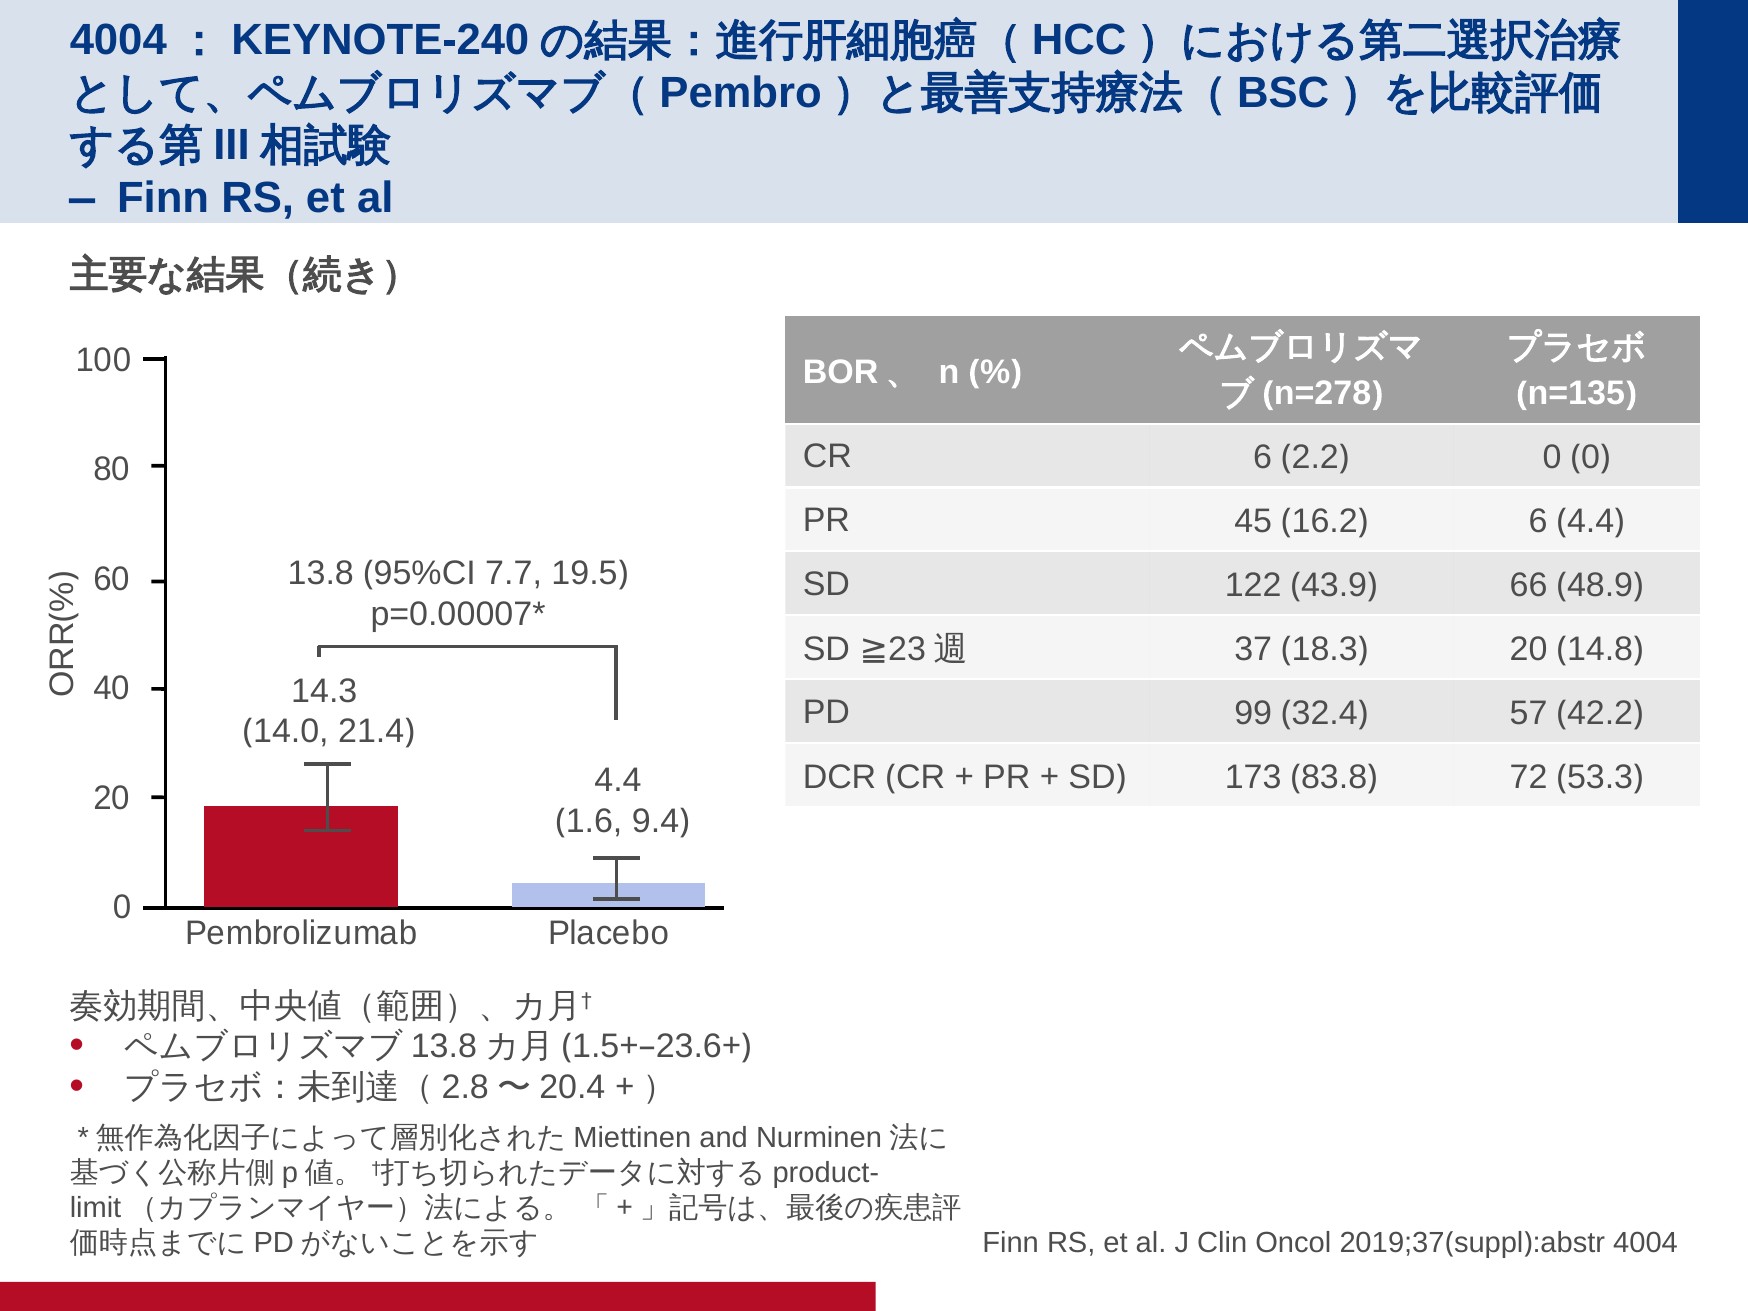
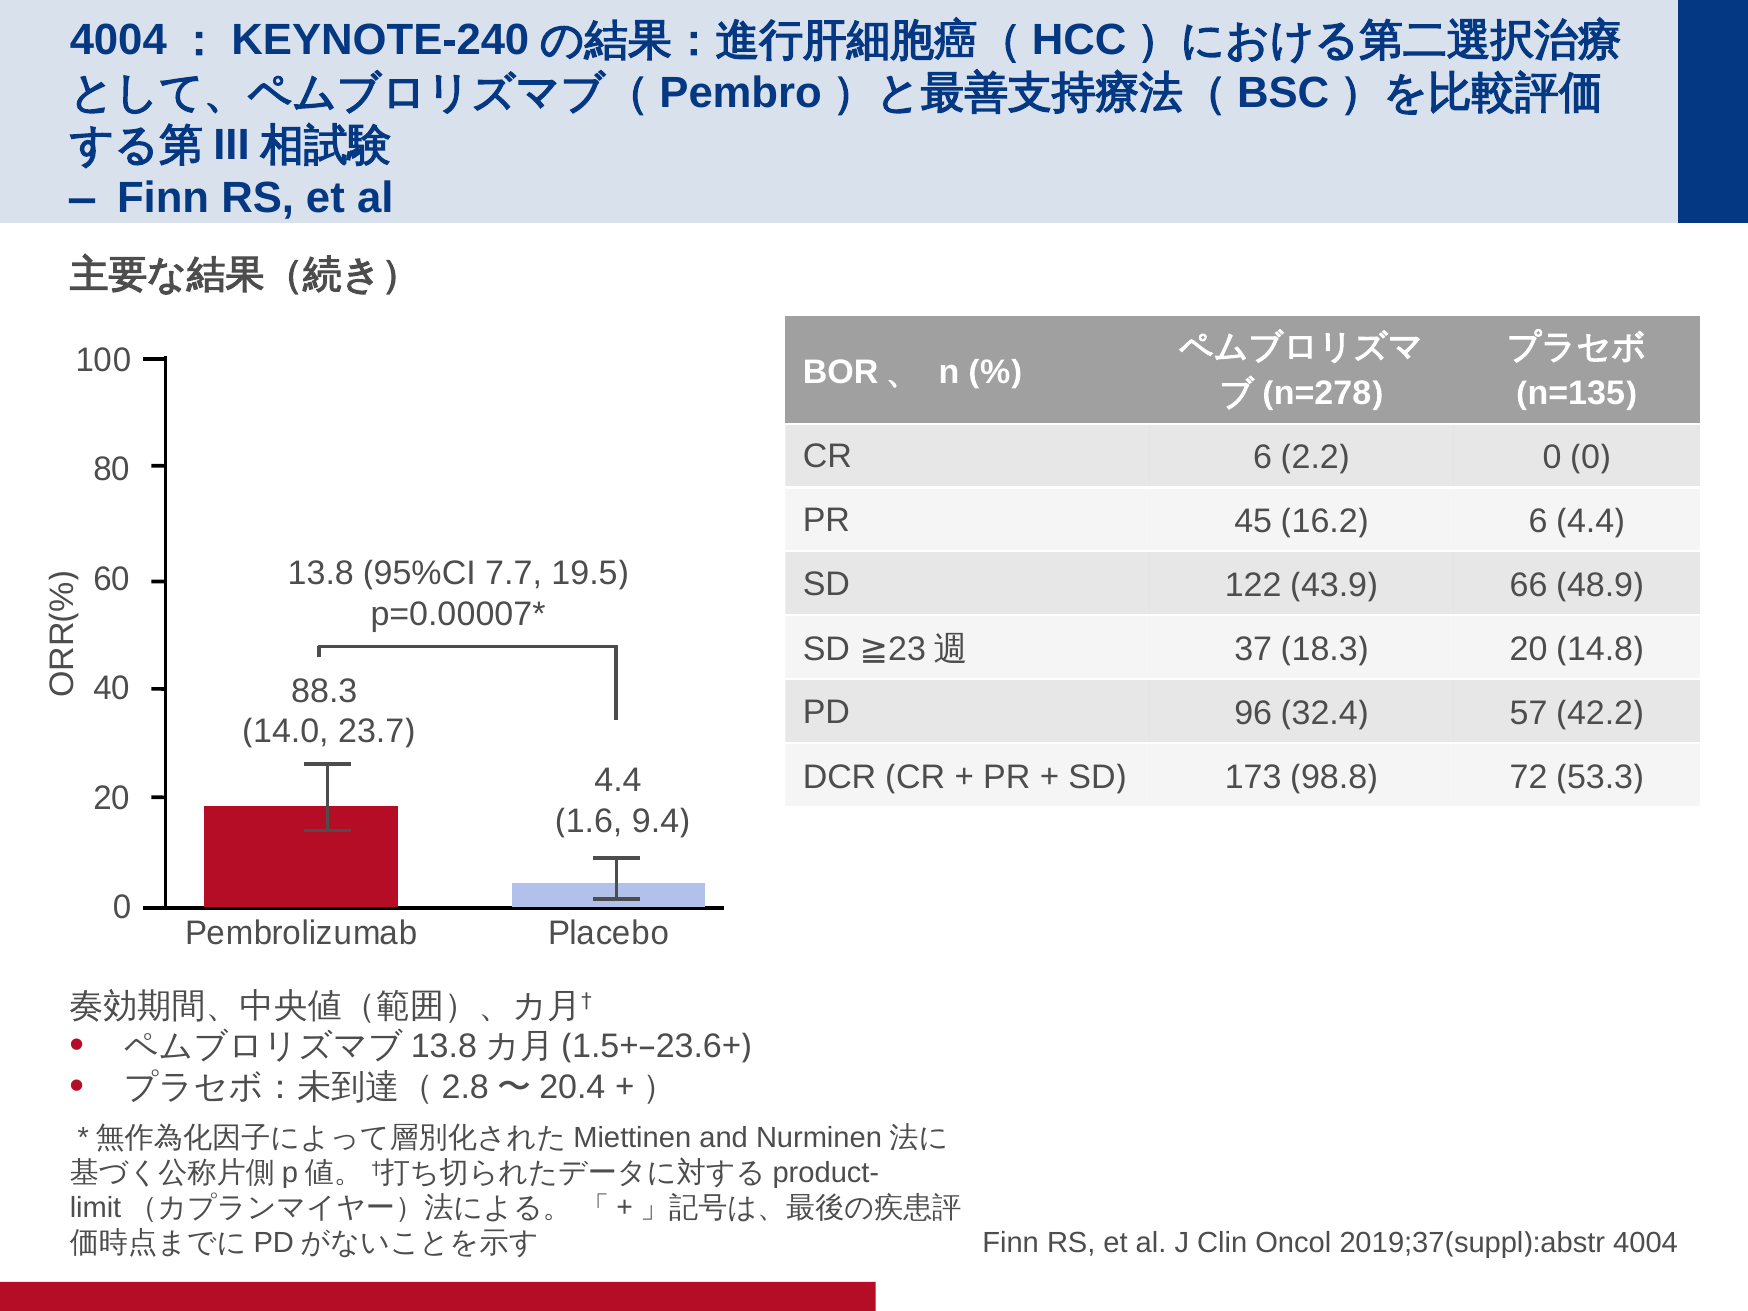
14.3: 14.3 -> 88.3 (324, 691)
99: 99 -> 96 (1253, 713)
21.4: 21.4 -> 23.7 (371, 732)
83.8: 83.8 -> 98.8 (1334, 777)
